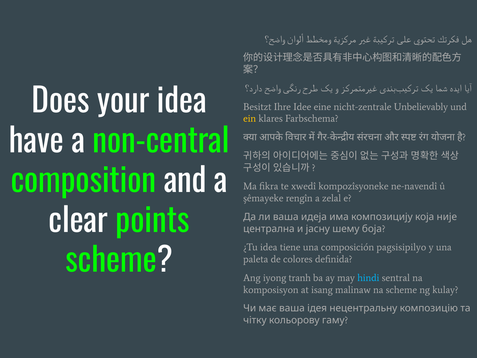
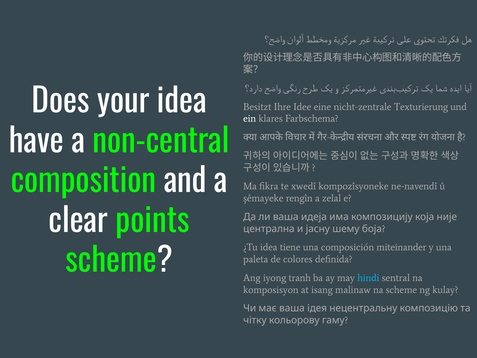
Unbelievably: Unbelievably -> Texturierung (421, 107)
ein colour: yellow -> white (250, 119)
pagsisipilyo: pagsisipilyo -> miteinander (401, 247)
